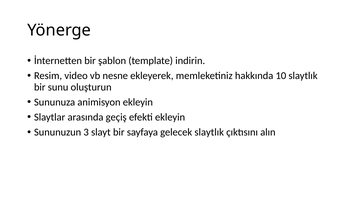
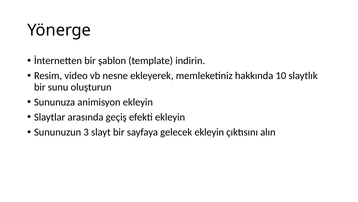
gelecek slaytlık: slaytlık -> ekleyin (209, 132)
